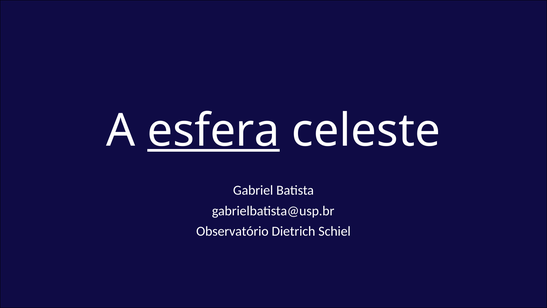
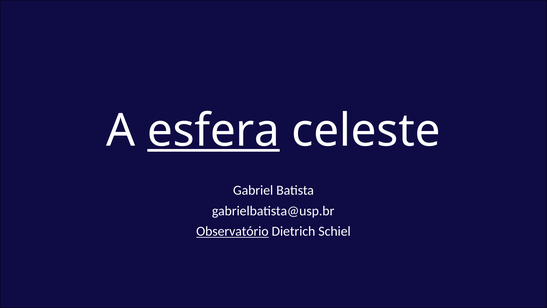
Observatório underline: none -> present (232, 231)
